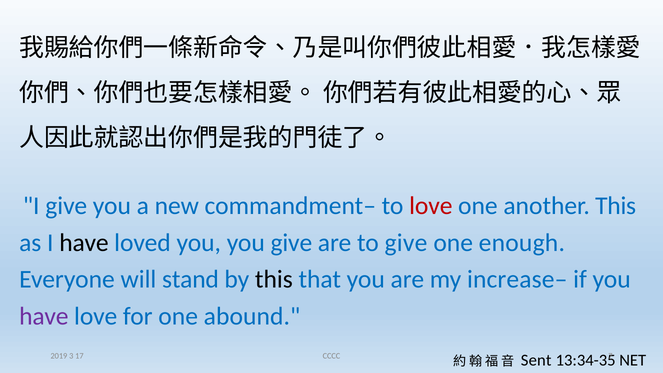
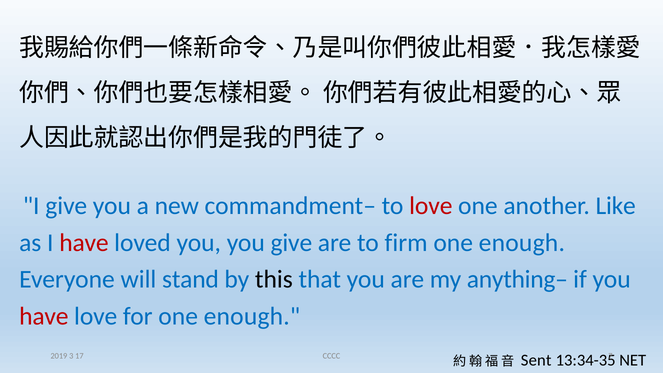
another This: This -> Like (616, 206)
have colour: black -> red (84, 243)
to give: give -> firm (406, 243)
increase–: increase– -> anything– (517, 279)
have colour: purple -> red (44, 316)
for one abound: abound -> enough (252, 316)
